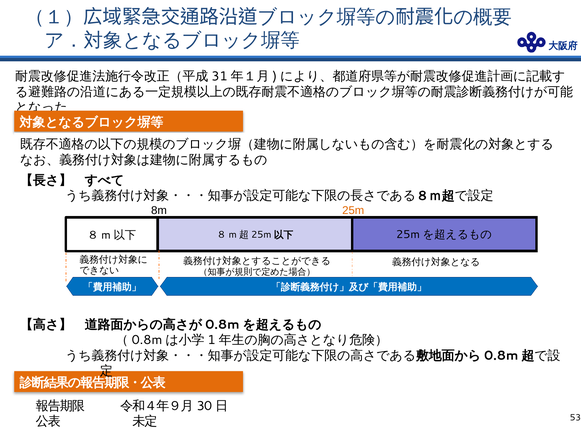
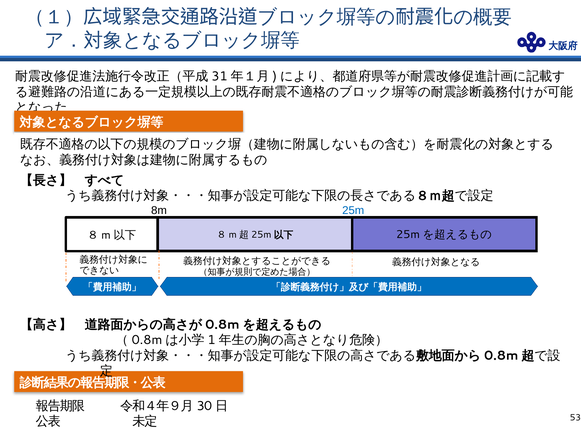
25m colour: orange -> blue (353, 210)
